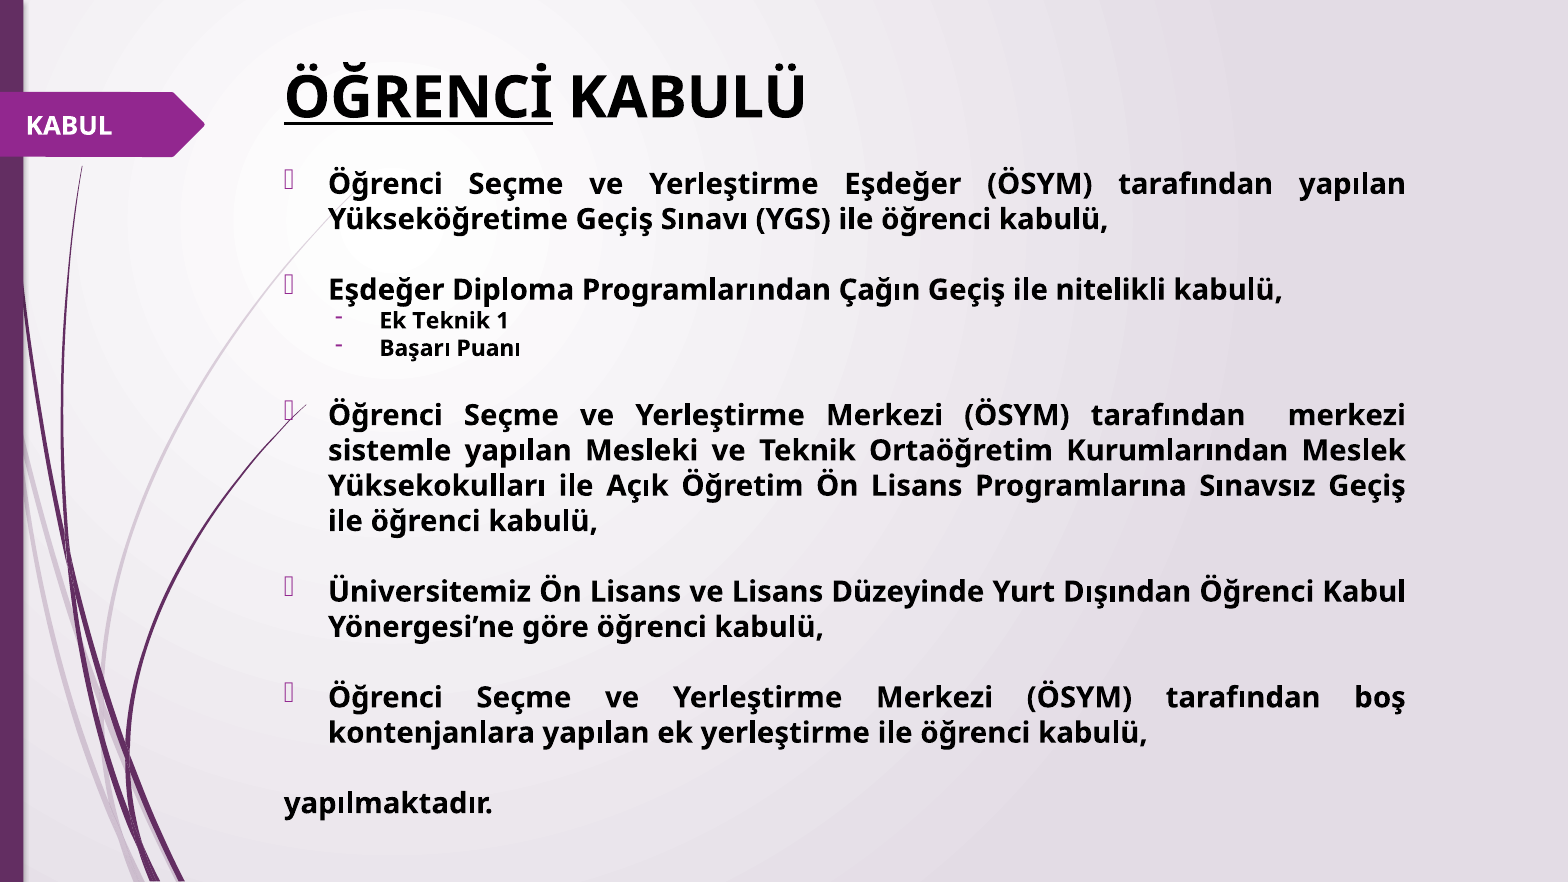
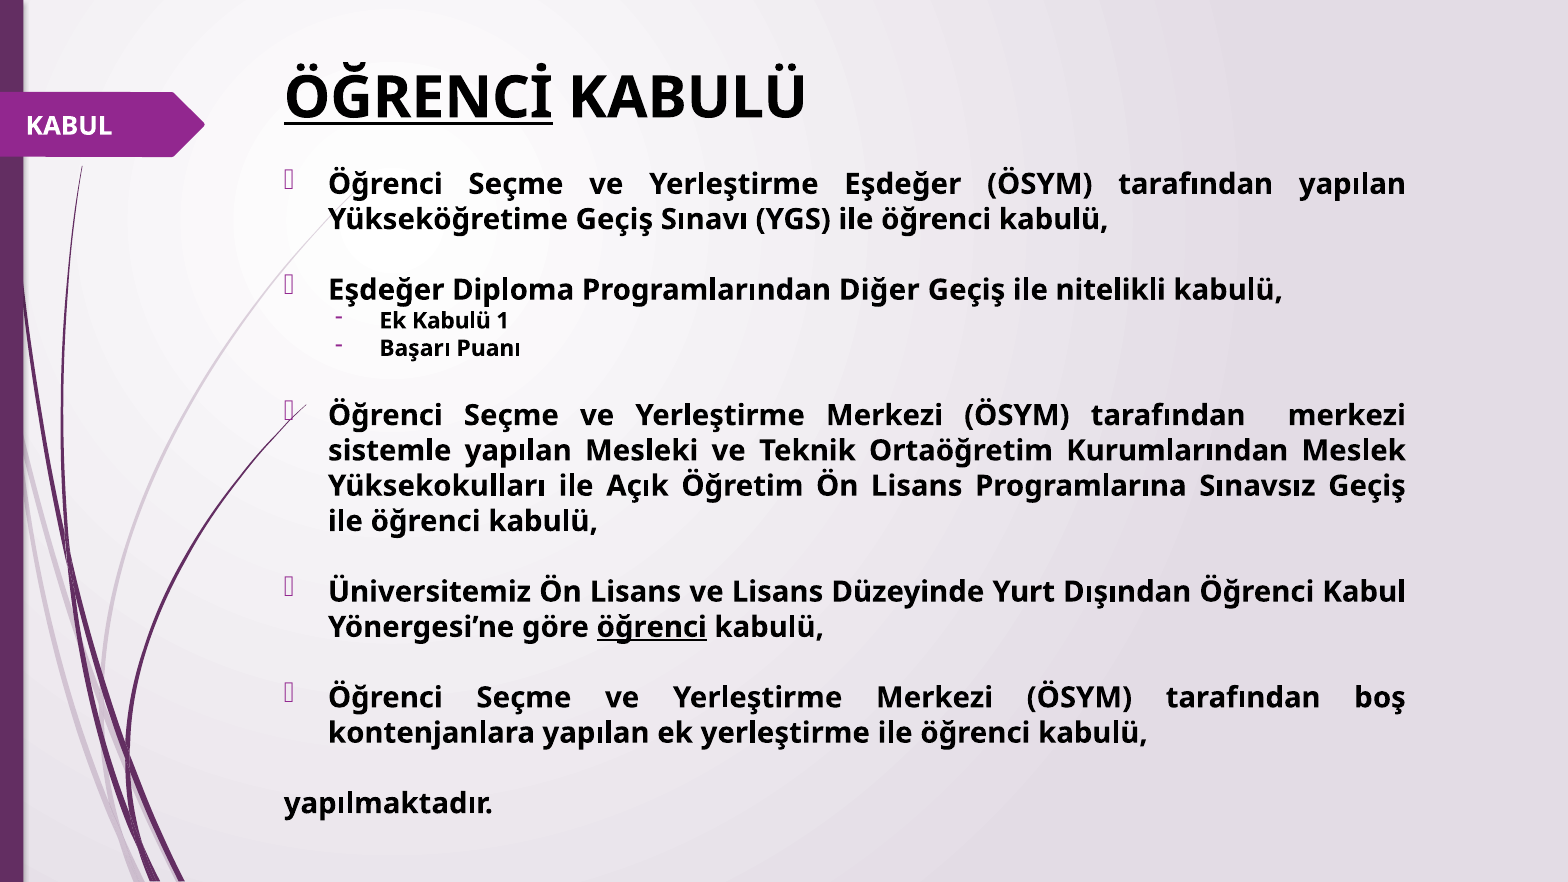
Çağın: Çağın -> Diğer (879, 290)
Ek Teknik: Teknik -> Kabulü (451, 321)
öğrenci underline: none -> present (652, 627)
